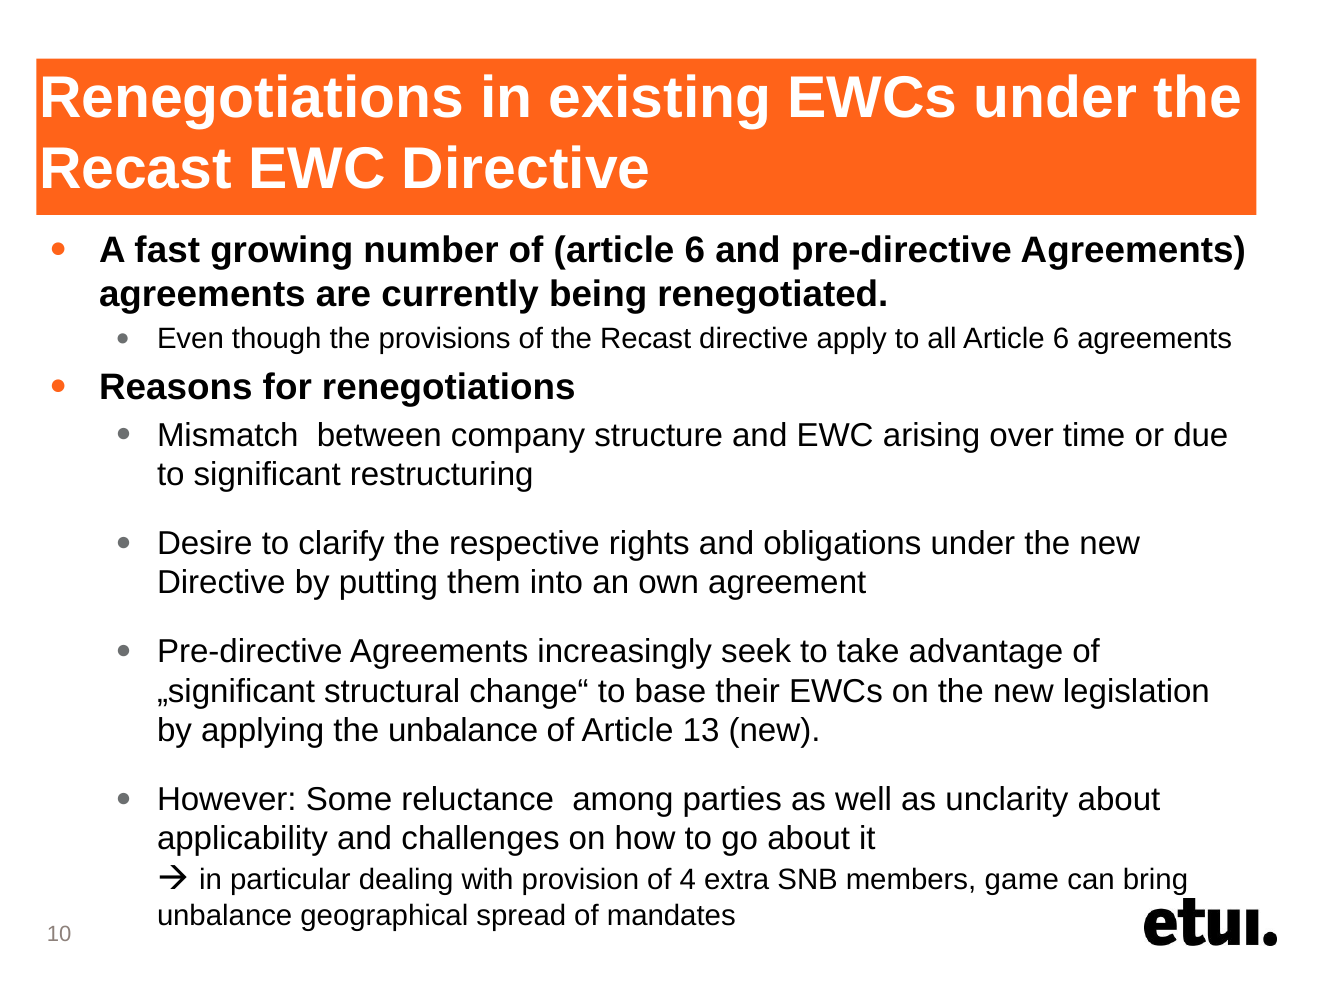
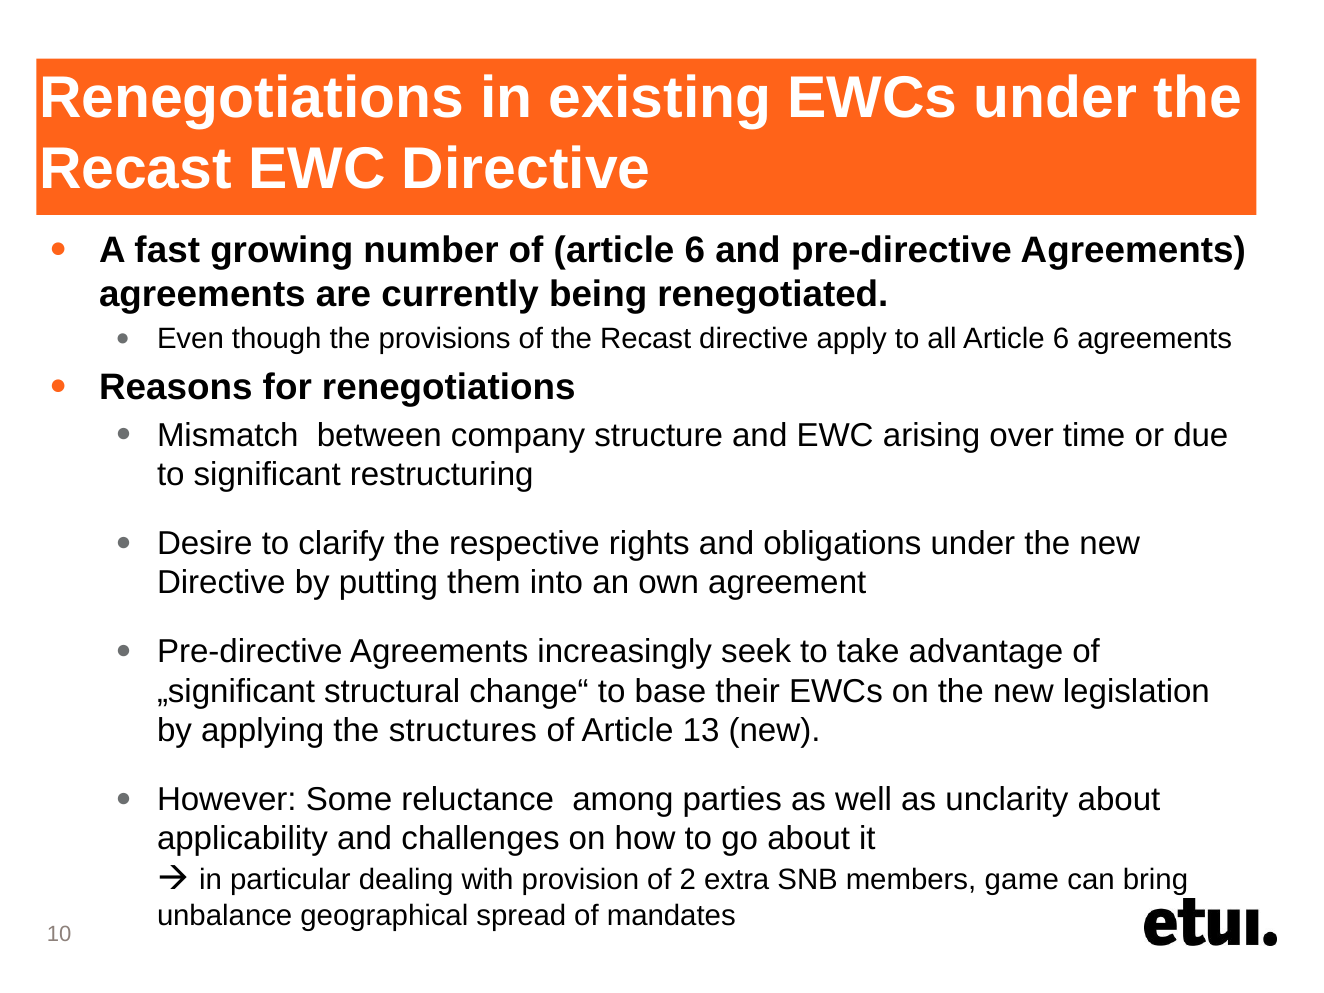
the unbalance: unbalance -> structures (463, 731)
4: 4 -> 2 (688, 880)
